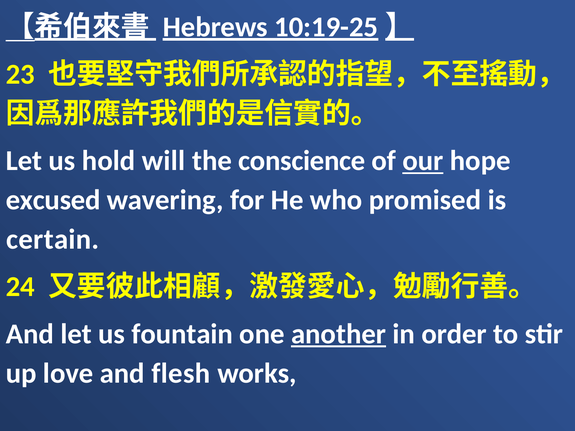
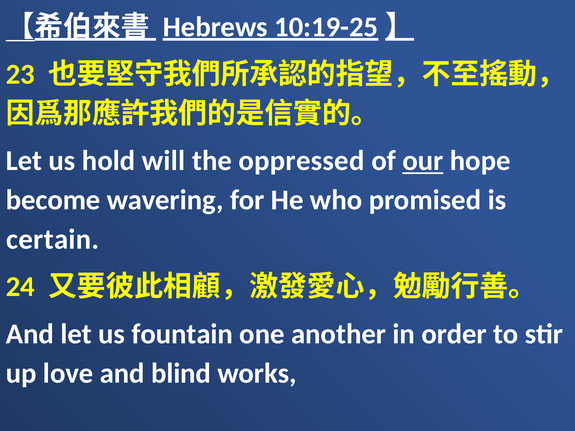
conscience: conscience -> oppressed (301, 161)
excused: excused -> become (53, 200)
another underline: present -> none (339, 334)
flesh: flesh -> blind (181, 373)
